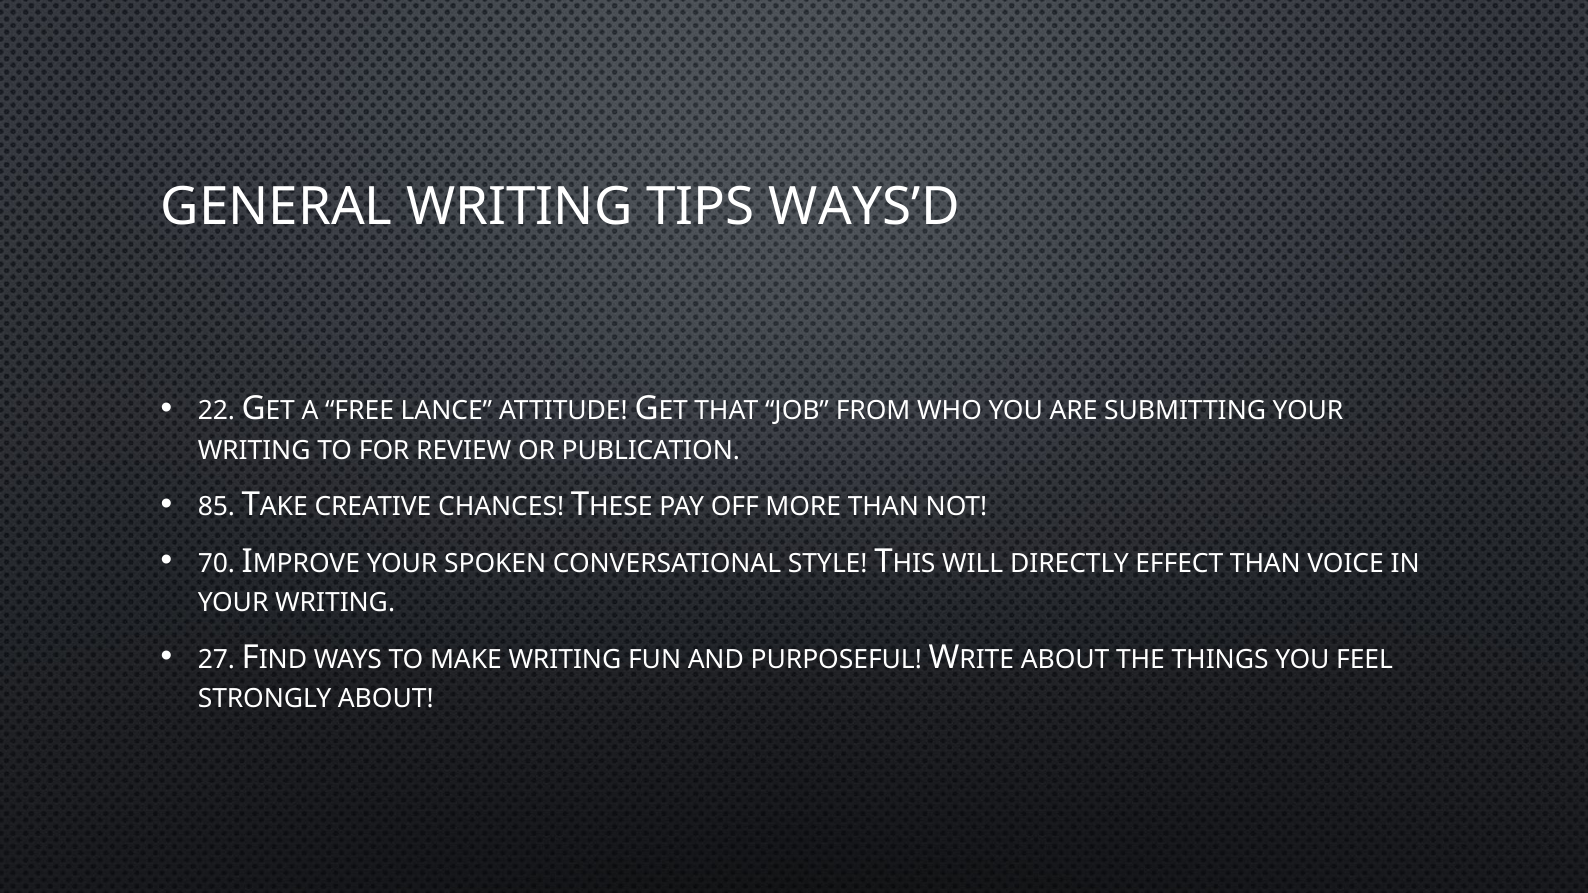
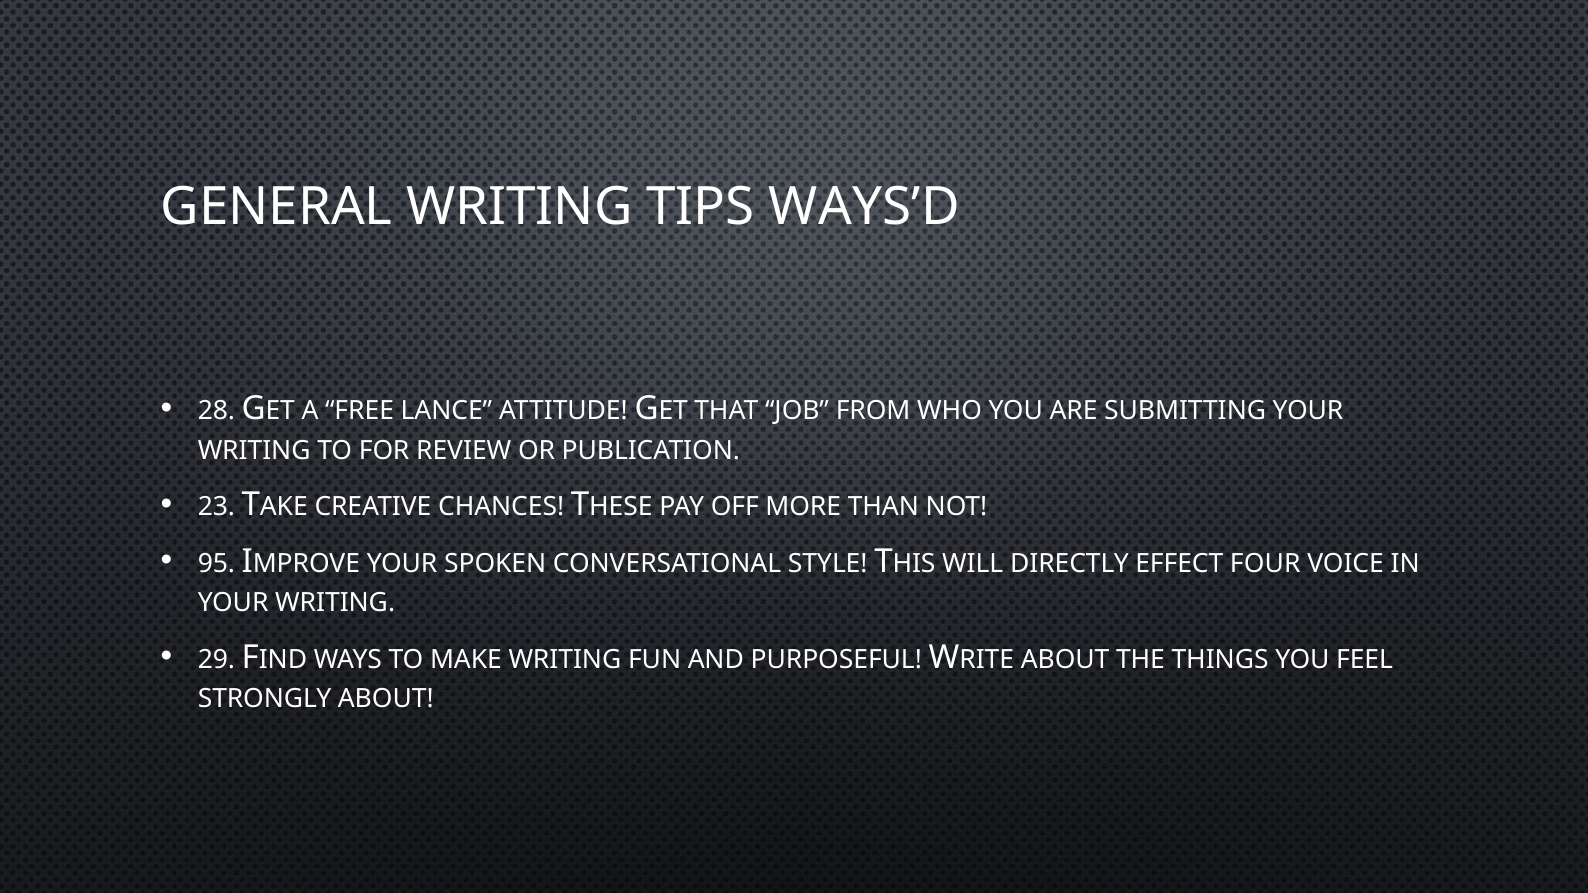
22: 22 -> 28 (216, 411)
85: 85 -> 23 (216, 507)
70: 70 -> 95 (216, 564)
EFFECT THAN: THAN -> FOUR (1265, 564)
27: 27 -> 29 (216, 660)
